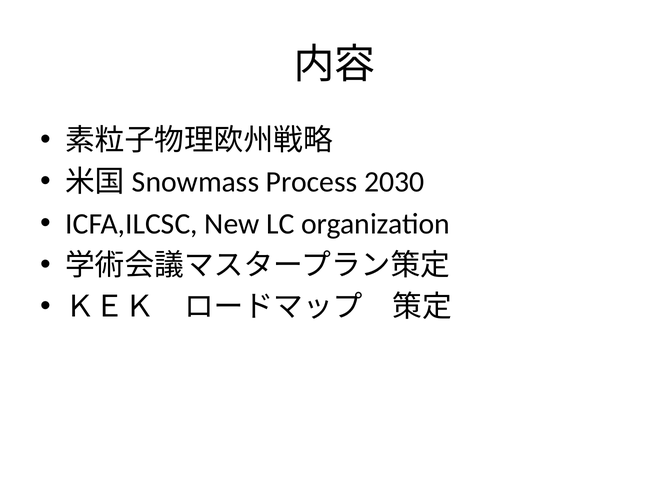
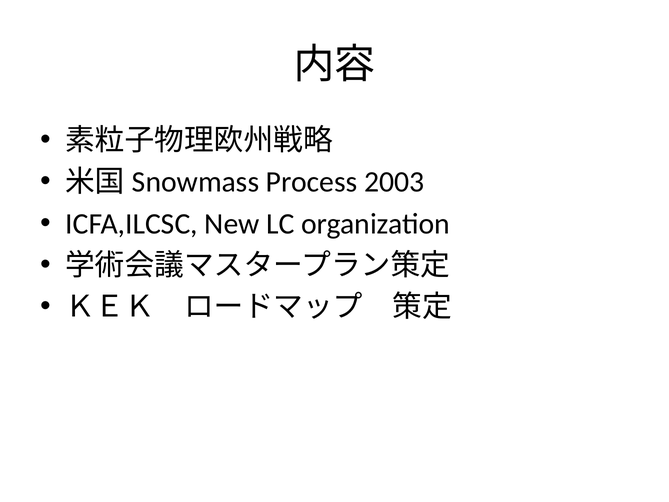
2030: 2030 -> 2003 (394, 182)
